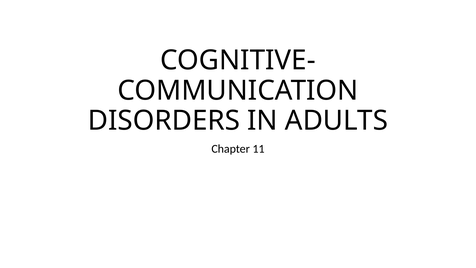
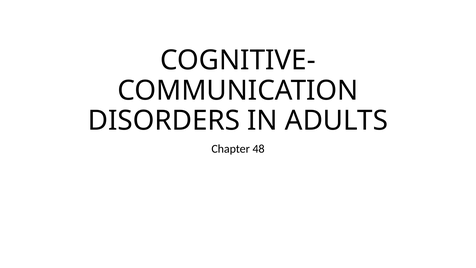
11: 11 -> 48 (259, 149)
